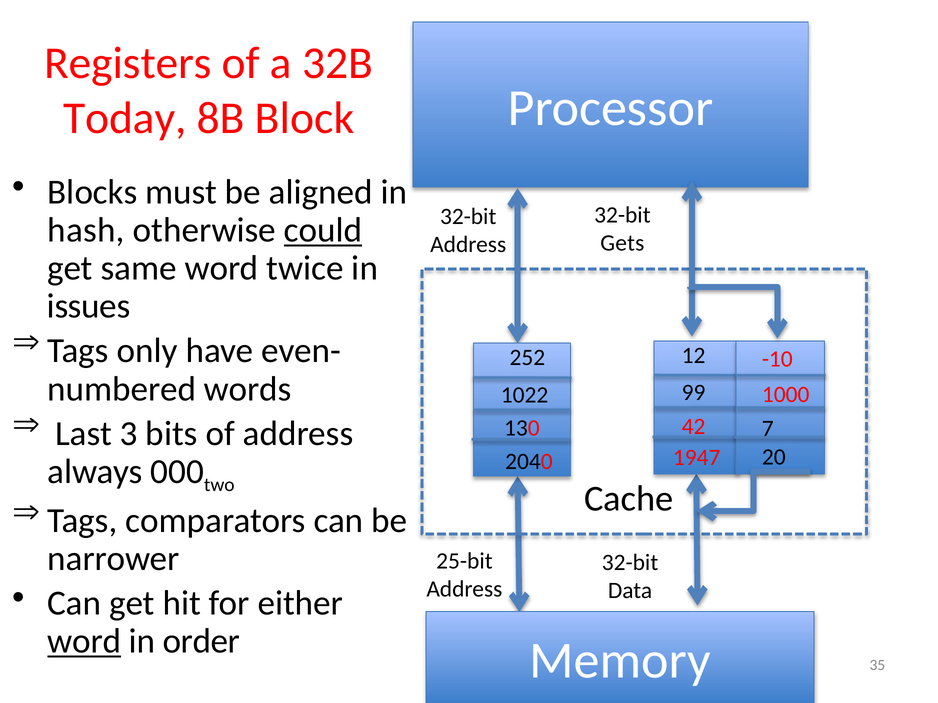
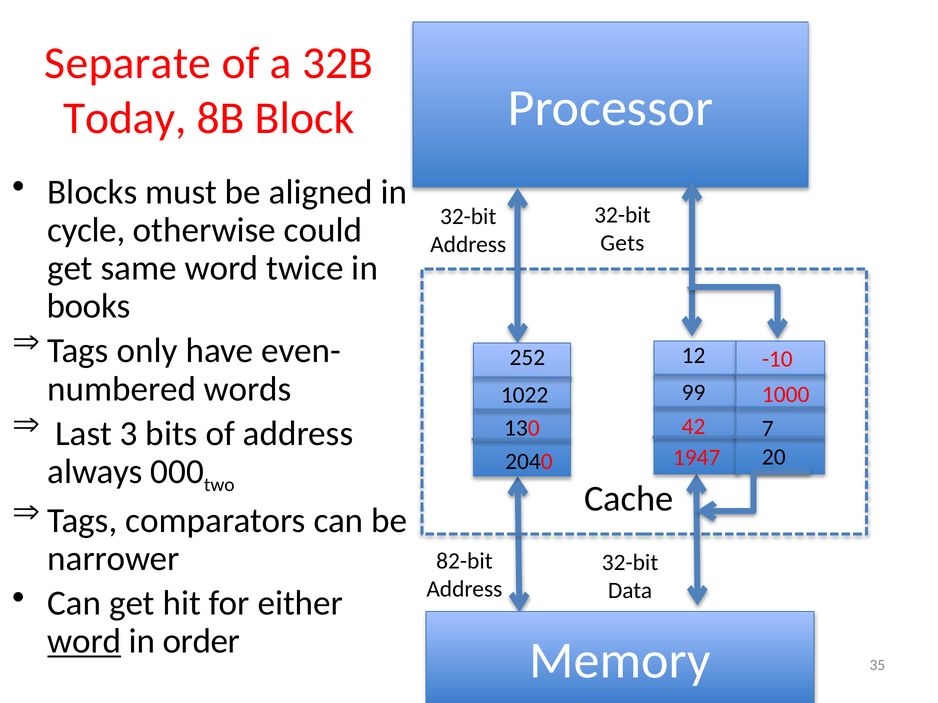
Registers: Registers -> Separate (128, 63)
hash: hash -> cycle (86, 230)
could underline: present -> none (323, 230)
issues: issues -> books (89, 307)
25-bit: 25-bit -> 82-bit (464, 561)
